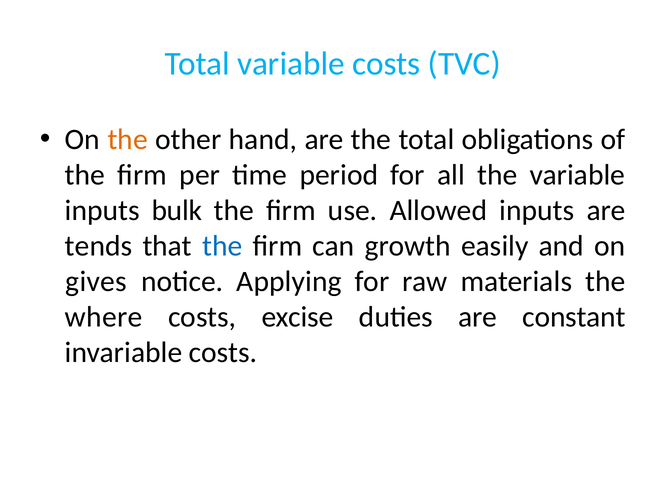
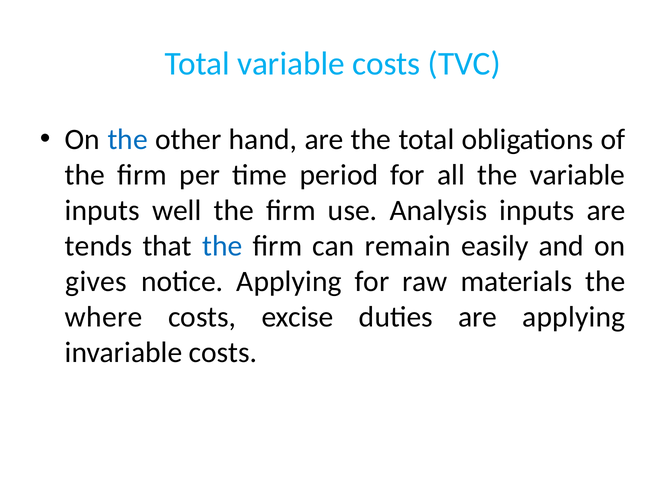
the colour: orange -> blue (128, 140)
bulk: bulk -> well (177, 211)
Allowed: Allowed -> Analysis (438, 211)
growth: growth -> remain (408, 246)
are constant: constant -> applying (574, 318)
